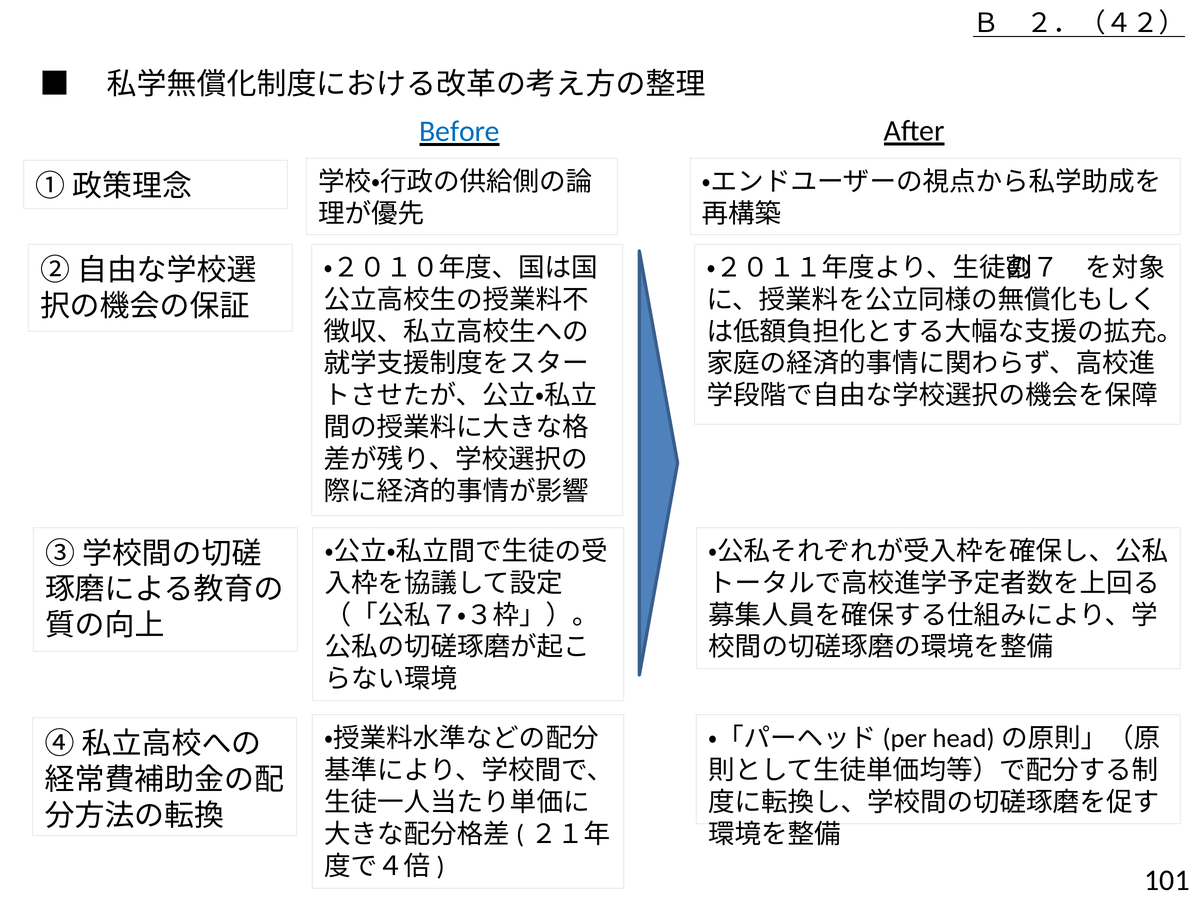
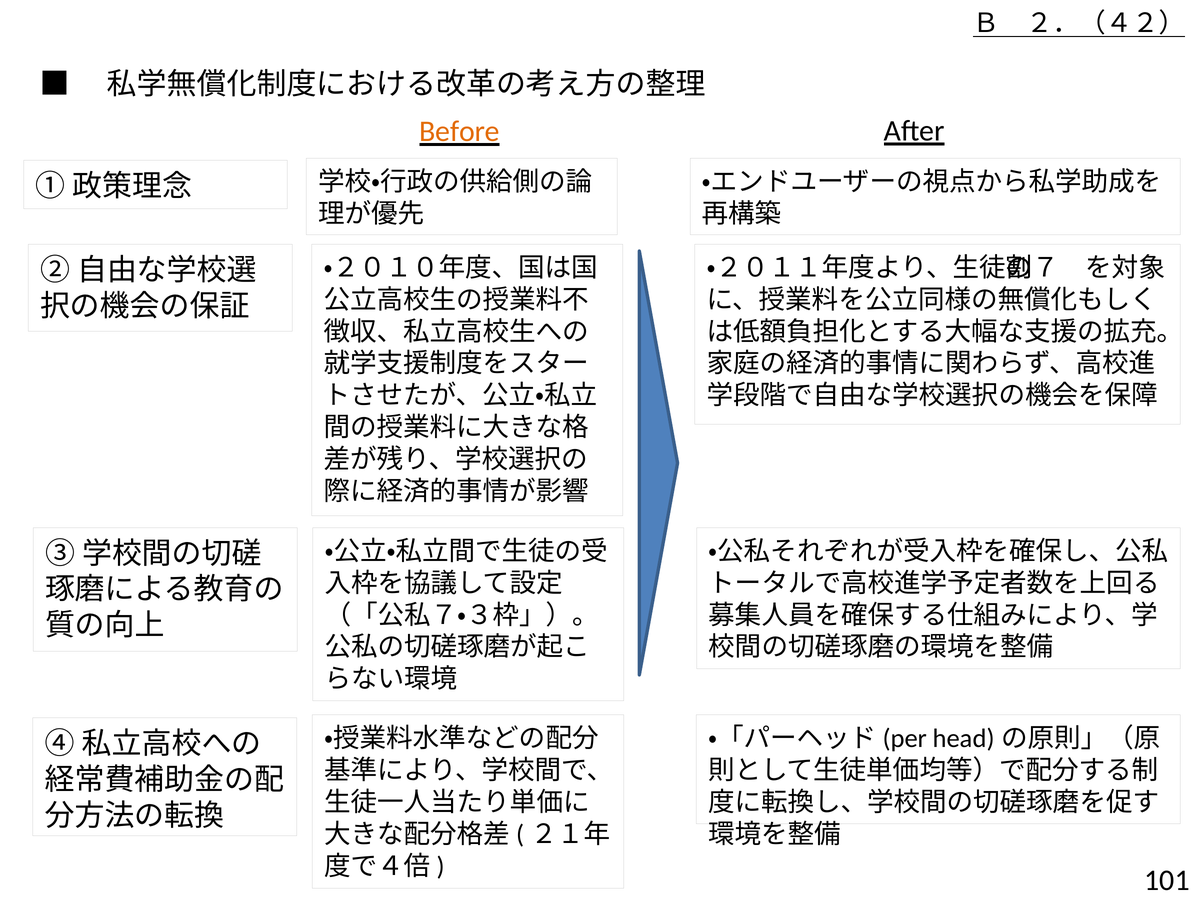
Before colour: blue -> orange (460, 131)
